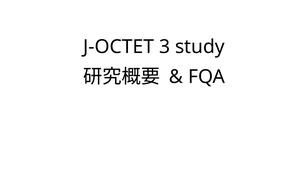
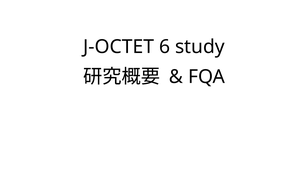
3: 3 -> 6 (165, 47)
